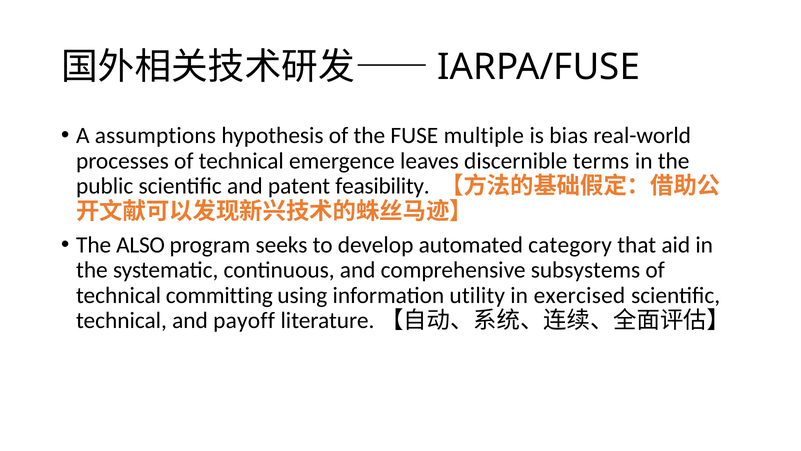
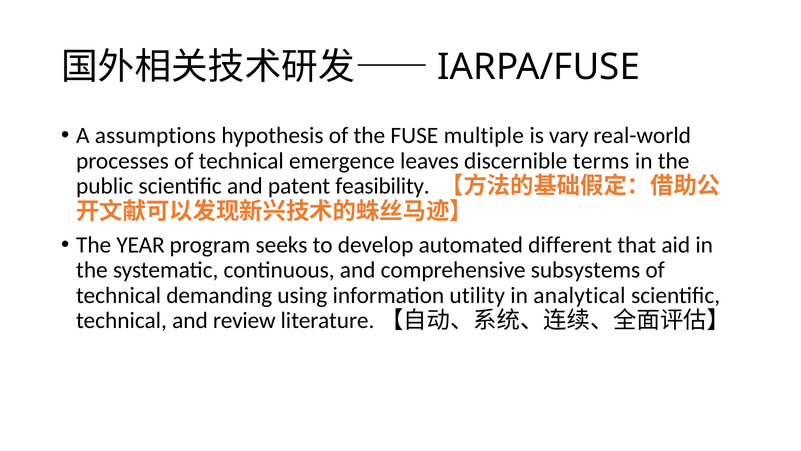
bias: bias -> vary (569, 135)
ALSO: ALSO -> YEAR (141, 245)
category: category -> different (570, 245)
committing: committing -> demanding (219, 295)
exercised: exercised -> analytical (579, 295)
payoff: payoff -> review (244, 320)
